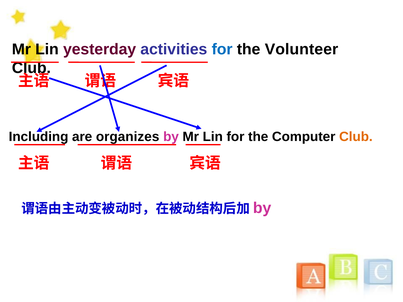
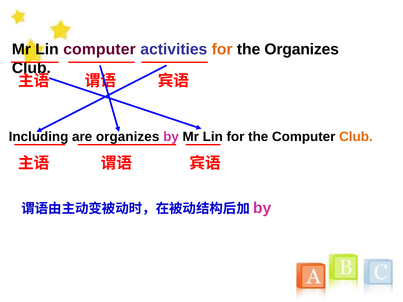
Lin yesterday: yesterday -> computer (100, 49)
for colour: blue -> orange (222, 49)
the Volunteer: Volunteer -> Organizes (302, 49)
